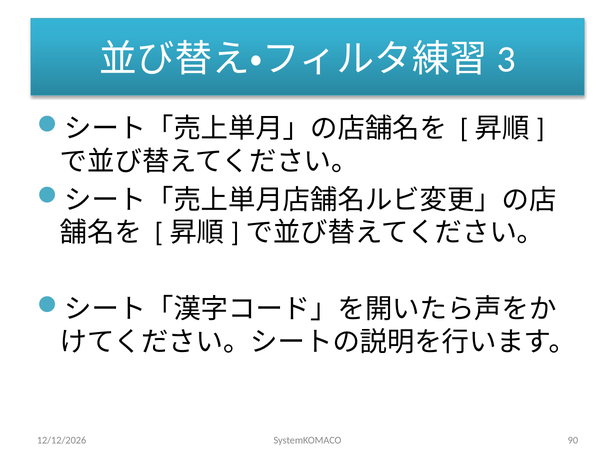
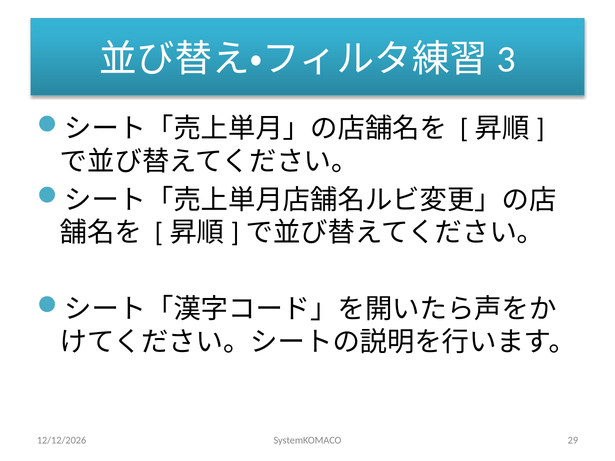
90: 90 -> 29 (573, 440)
